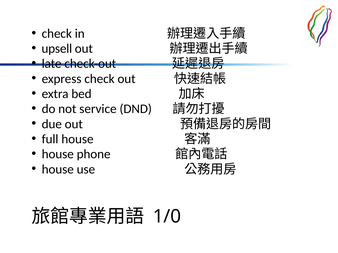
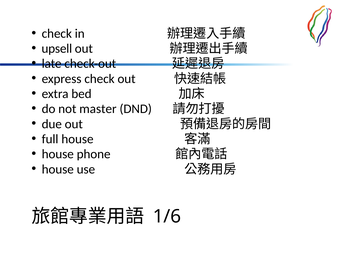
service: service -> master (98, 109)
1/0: 1/0 -> 1/6 (167, 217)
